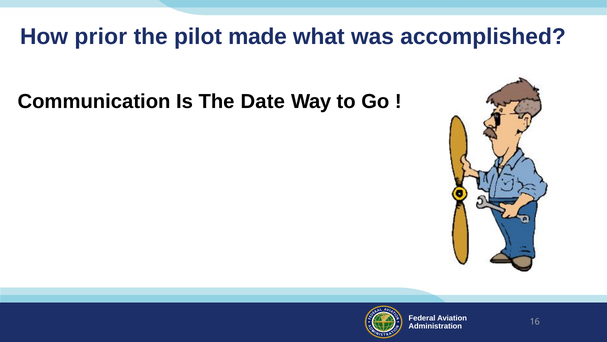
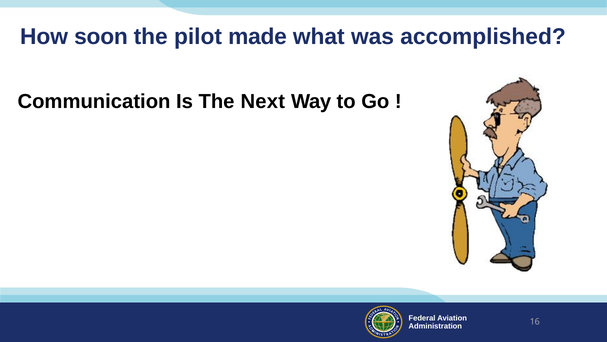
prior: prior -> soon (101, 37)
Date: Date -> Next (263, 102)
